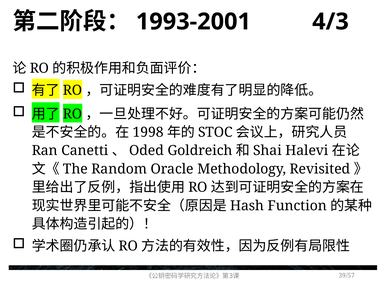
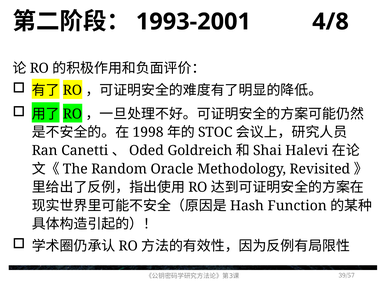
4/3: 4/3 -> 4/8 (331, 22)
